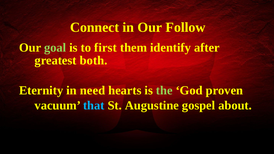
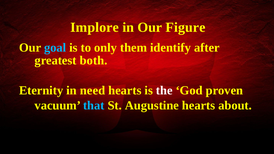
Connect: Connect -> Implore (94, 27)
Follow: Follow -> Figure (185, 27)
goal colour: light green -> light blue (55, 48)
first: first -> only (106, 48)
the colour: light green -> white (164, 91)
Augustine gospel: gospel -> hearts (199, 106)
